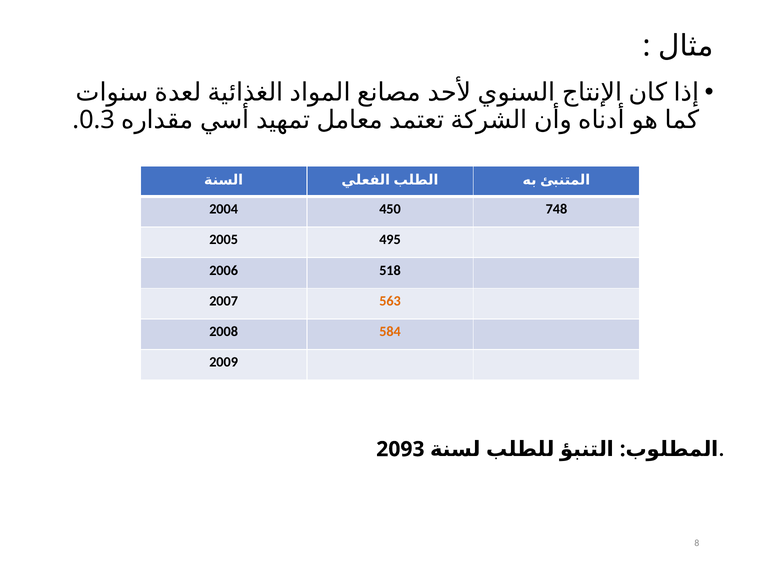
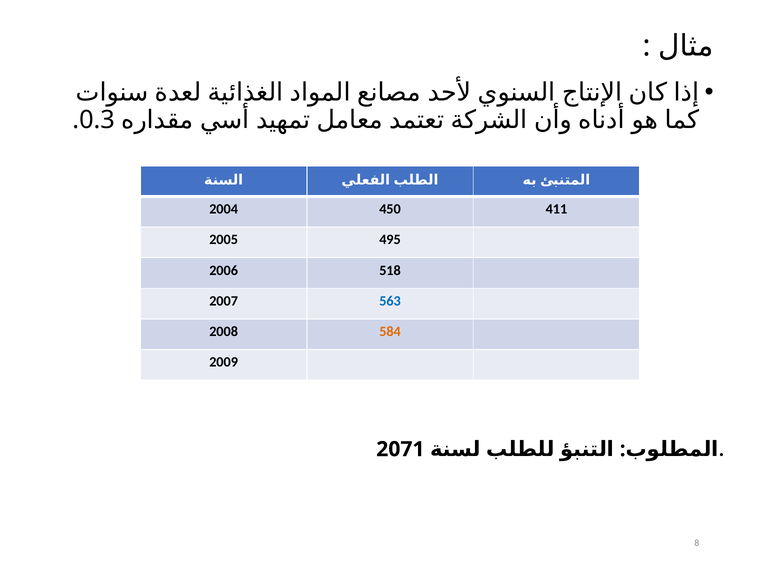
748: 748 -> 411 (556, 209)
563 colour: orange -> blue (390, 301)
2093: 2093 -> 2071 (400, 449)
